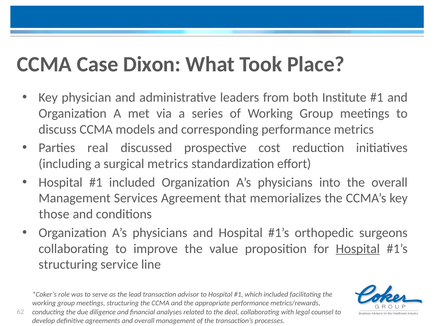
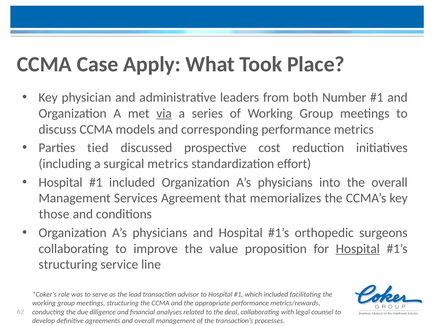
Dixon: Dixon -> Apply (152, 64)
Institute: Institute -> Number (344, 97)
via underline: none -> present (164, 113)
real: real -> tied (98, 148)
